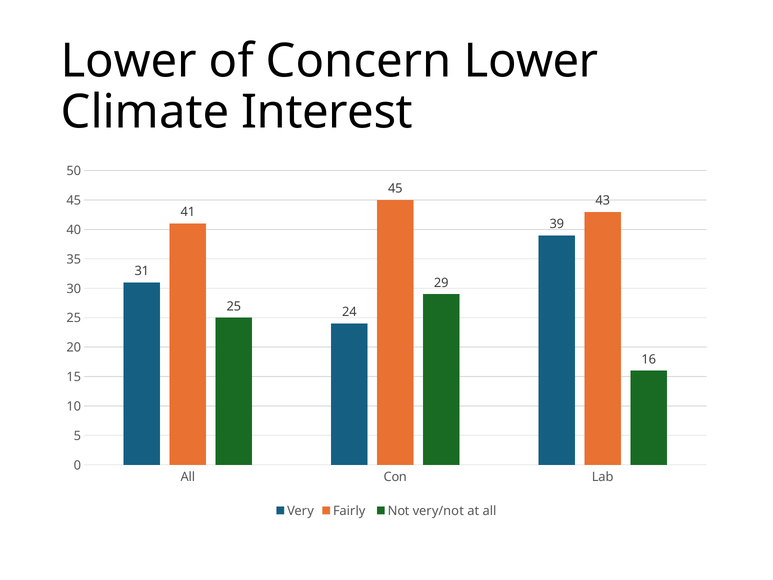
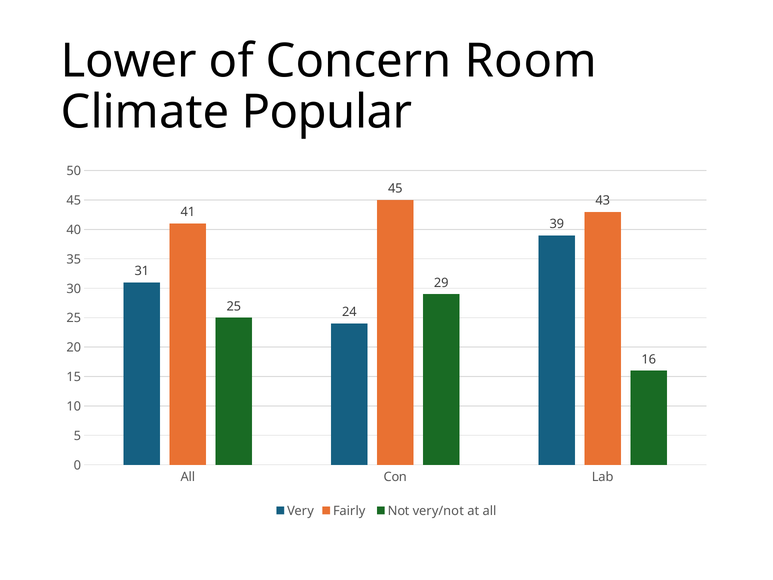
Concern Lower: Lower -> Room (531, 61)
Interest: Interest -> Popular (327, 112)
